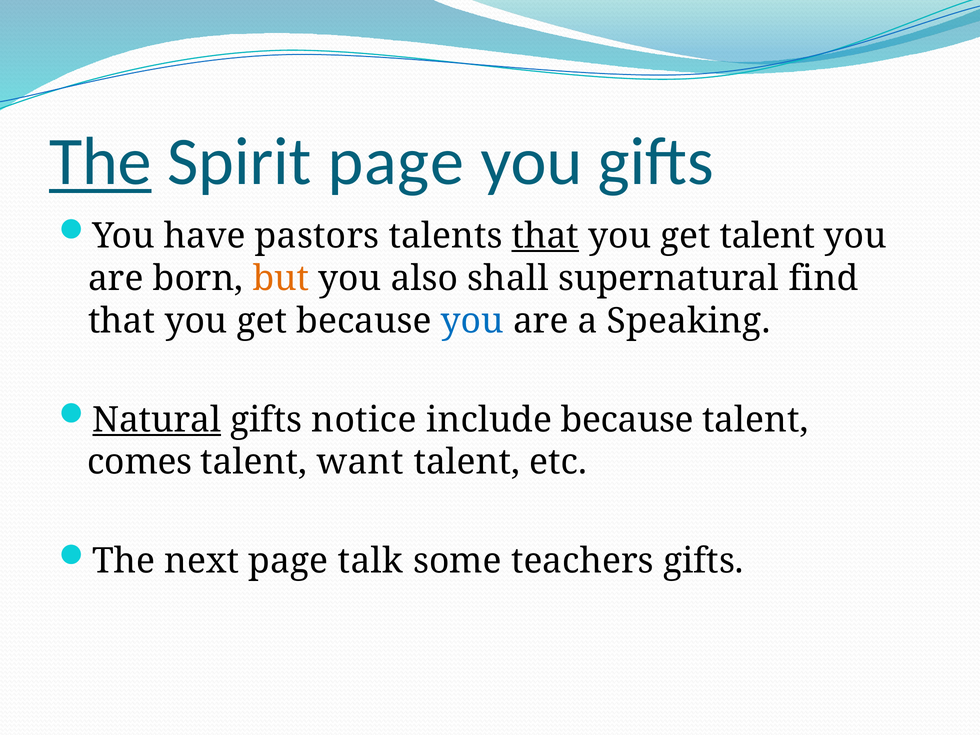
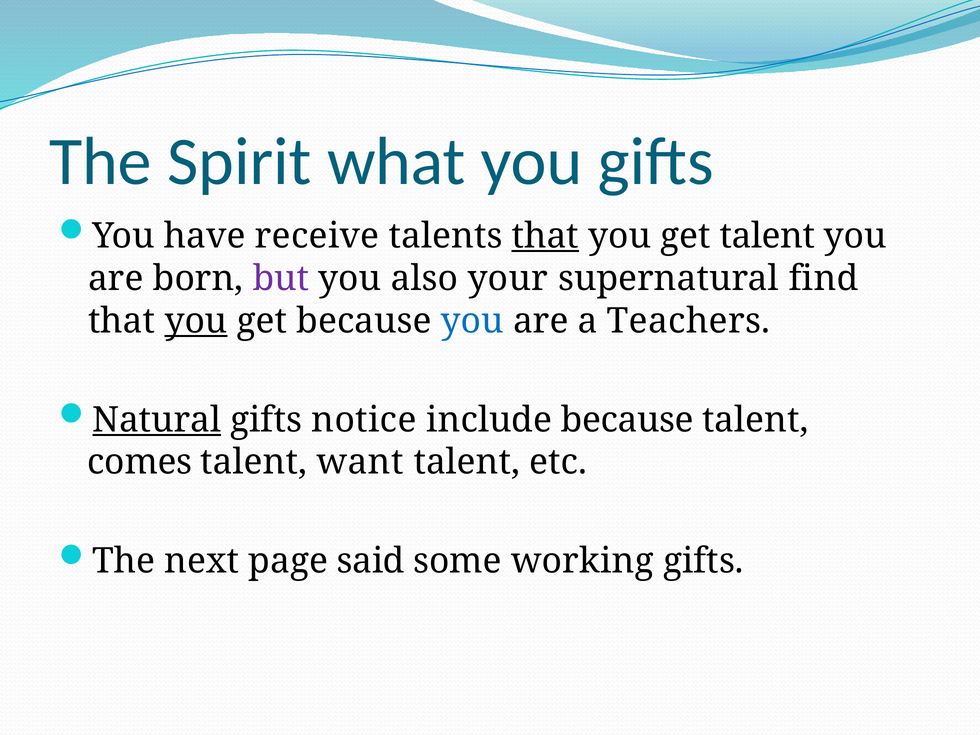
The underline: present -> none (100, 162)
Spirit page: page -> what (396, 162)
pastors: pastors -> receive (317, 236)
but colour: orange -> purple (281, 278)
shall: shall -> your (508, 278)
you underline: none -> present (196, 321)
Speaking: Speaking -> Teachers (689, 321)
talk: talk -> said (371, 561)
teachers: teachers -> working (582, 561)
